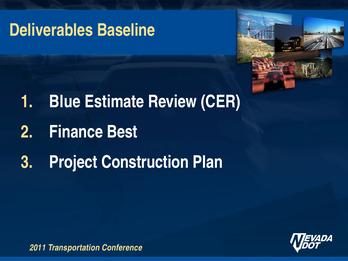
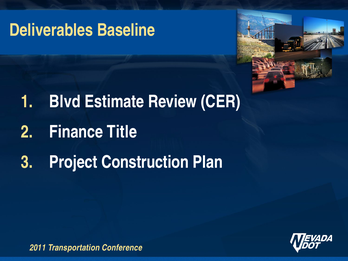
Blue: Blue -> Blvd (65, 102)
Best: Best -> Title (122, 132)
